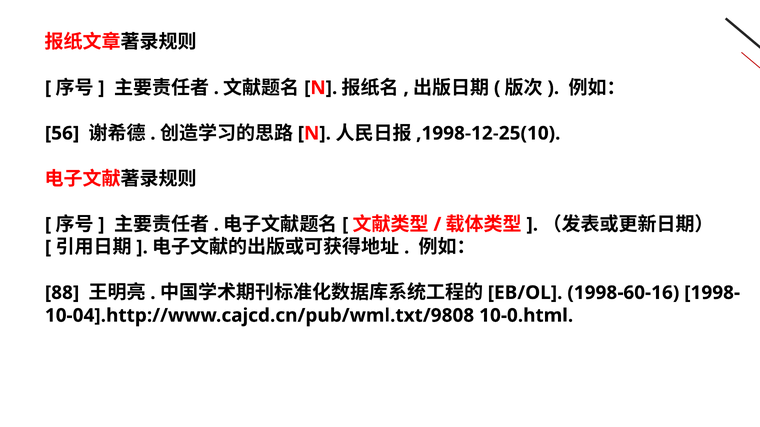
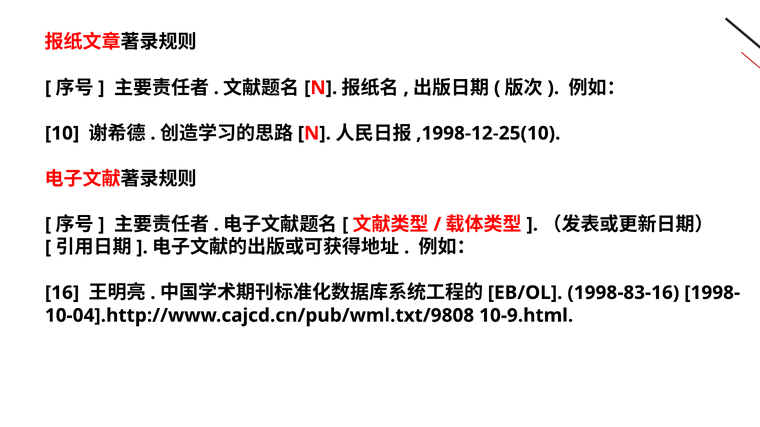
56: 56 -> 10 (62, 133)
88: 88 -> 16 (62, 293)
1998-60-16: 1998-60-16 -> 1998-83-16 (623, 293)
10-0.html: 10-0.html -> 10-9.html (526, 316)
